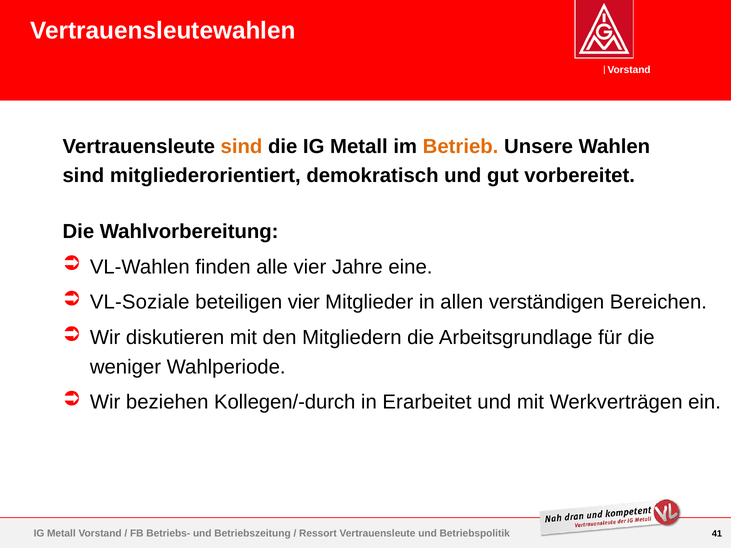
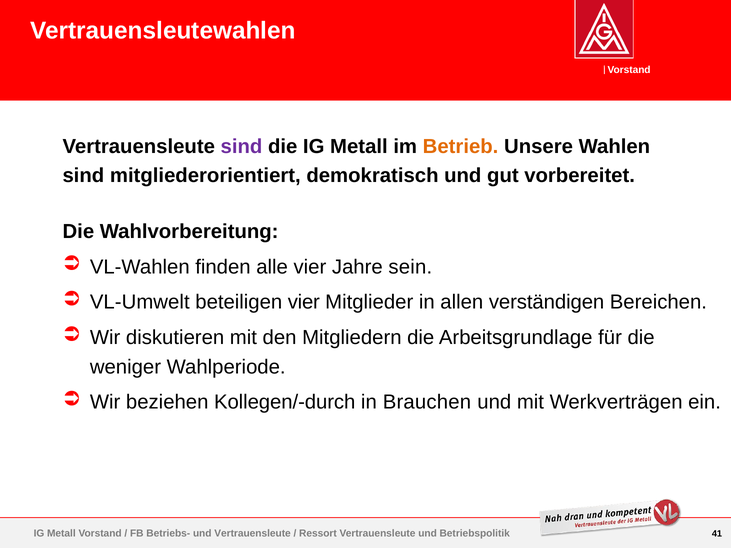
sind colour: orange -> purple (241, 146)
eine: eine -> sein (410, 267)
VL-Soziale: VL-Soziale -> VL-Umwelt (140, 302)
Erarbeitet: Erarbeitet -> Brauchen (427, 402)
und Betriebszeitung: Betriebszeitung -> Vertrauensleute (253, 534)
